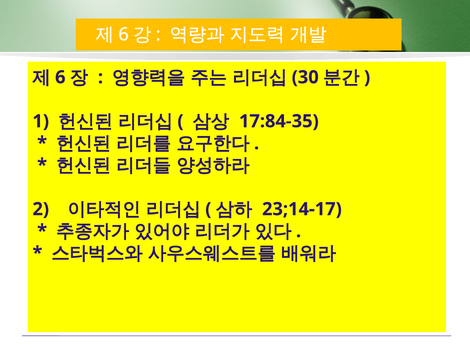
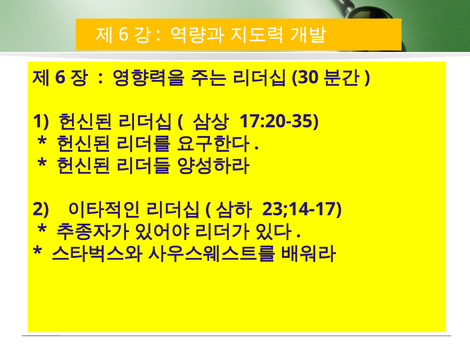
17:84-35: 17:84-35 -> 17:20-35 (279, 121)
